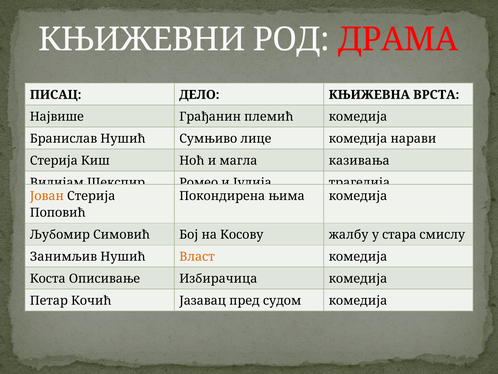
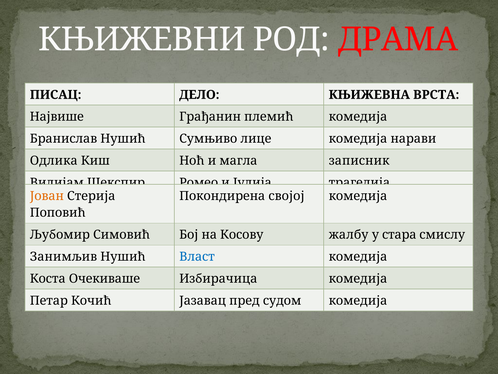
Стерија: Стерија -> Одлика (54, 160)
казивања: казивања -> записник (359, 160)
њима: њима -> својој (287, 196)
Власт colour: orange -> blue (197, 256)
Описивање: Описивање -> Очекиваше (104, 278)
